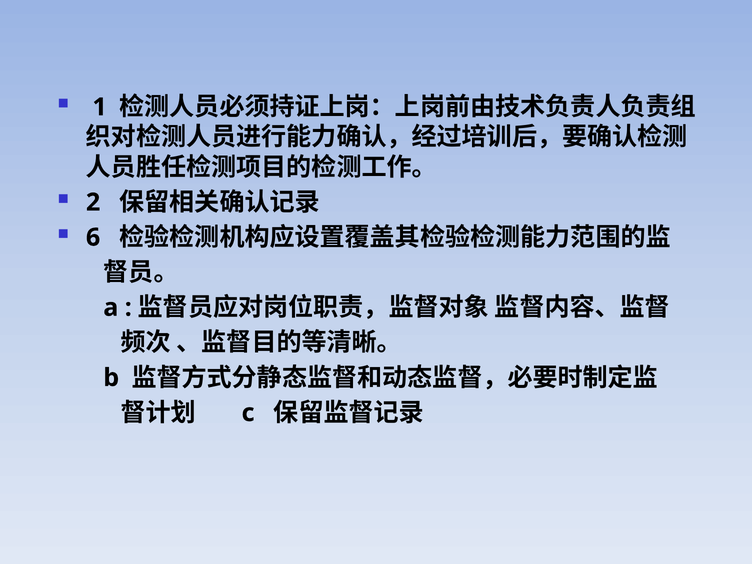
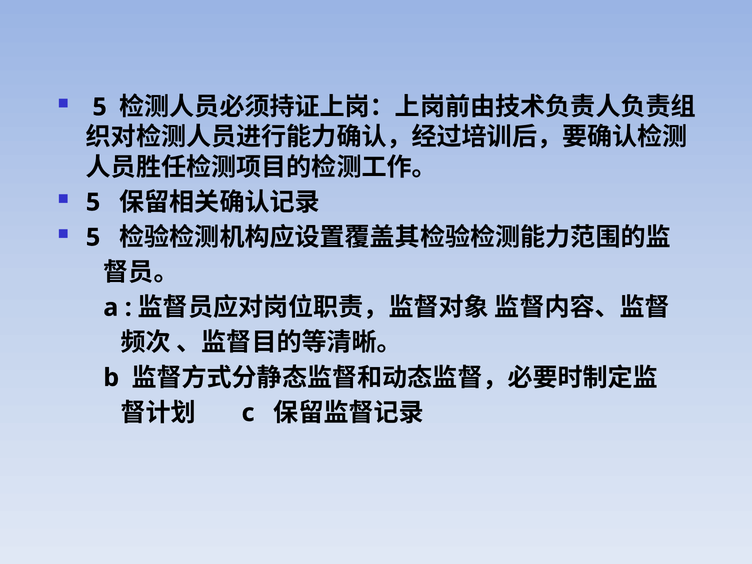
1: 1 -> 5 (100, 107)
2: 2 -> 5 (93, 202)
6: 6 -> 5 (93, 237)
